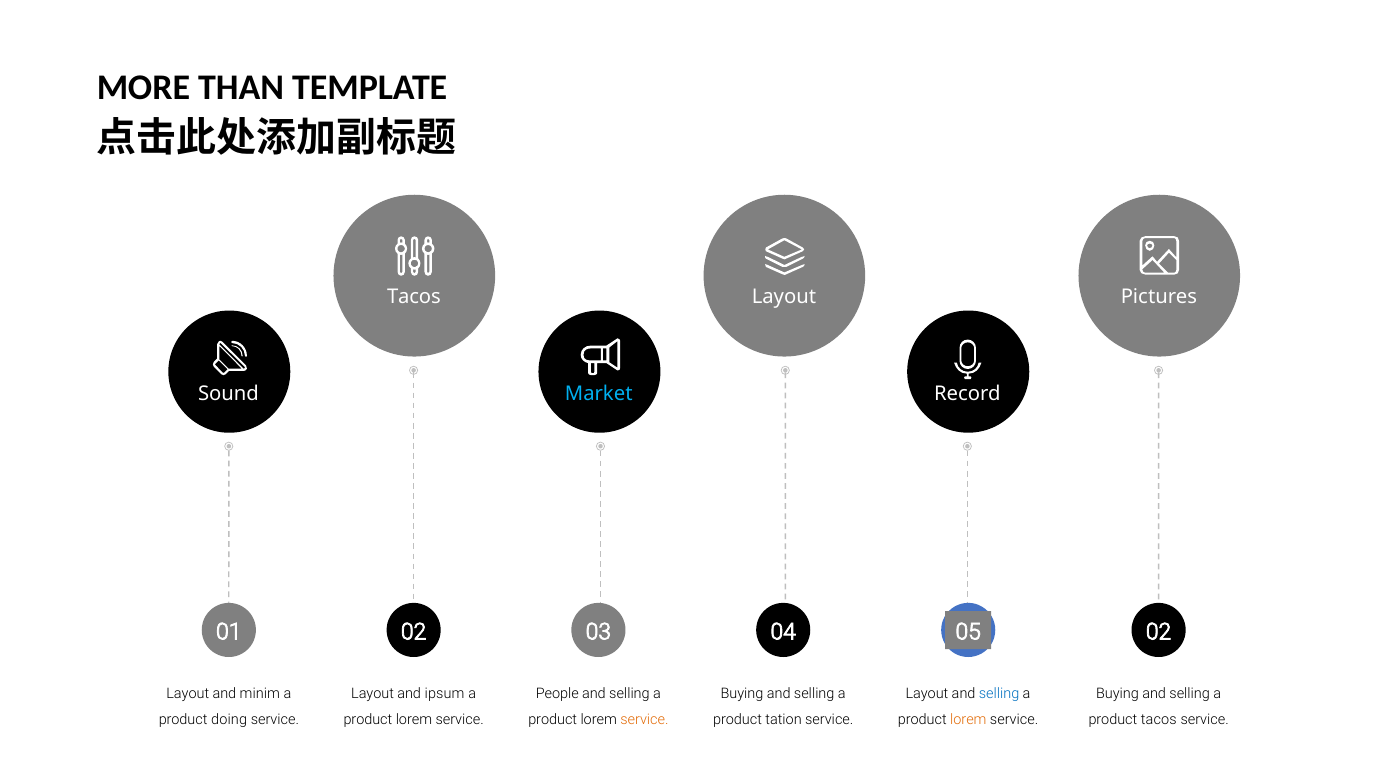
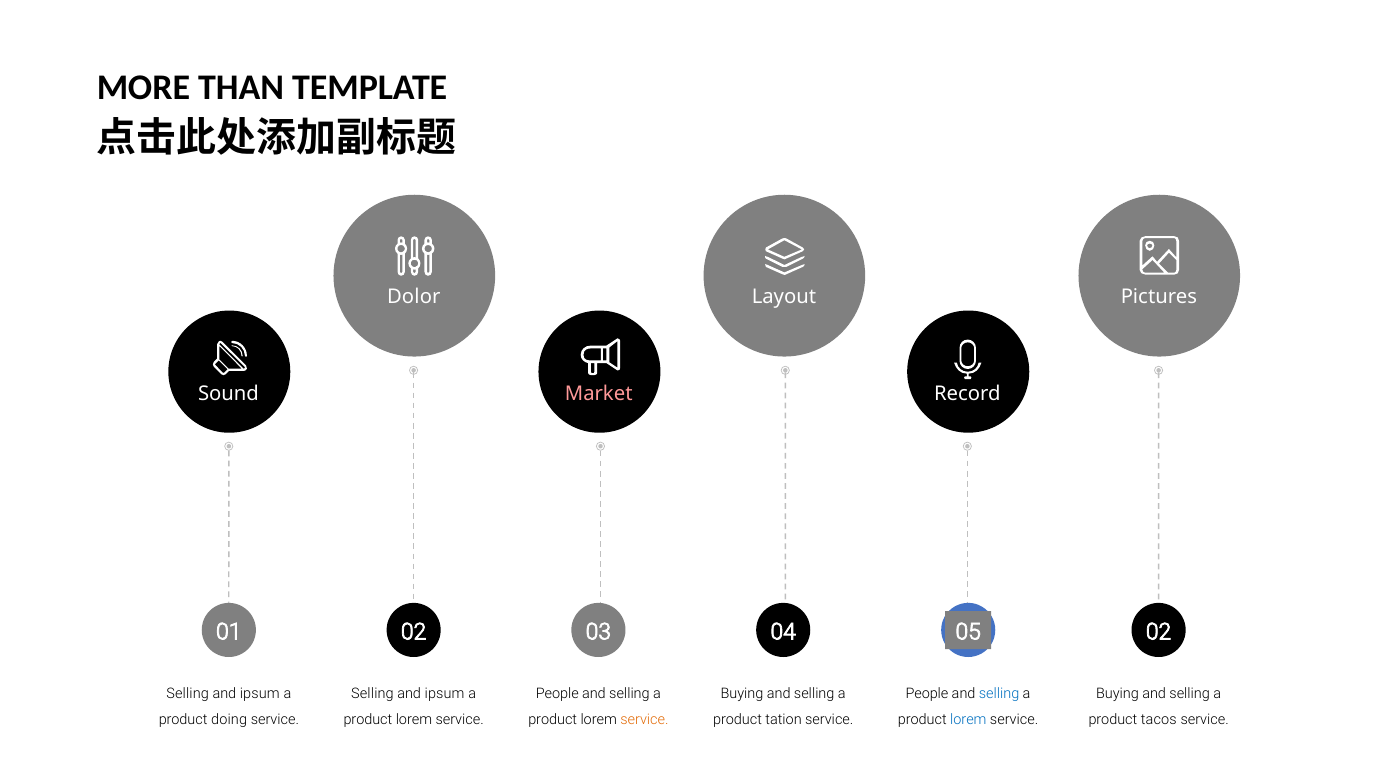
Tacos: Tacos -> Dolor (414, 297)
Market colour: light blue -> pink (599, 394)
Layout: Layout -> Selling (188, 693)
minim: minim -> ipsum (260, 693)
Layout: Layout -> Selling (372, 693)
Layout: Layout -> People (927, 693)
lorem colour: orange -> blue (968, 719)
